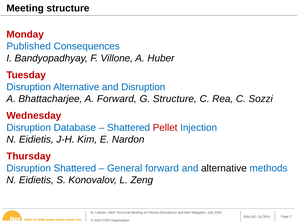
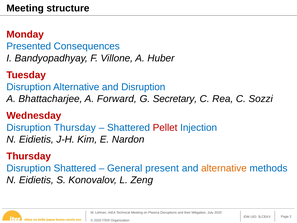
Published: Published -> Presented (29, 46)
G Structure: Structure -> Secretary (175, 99)
Disruption Database: Database -> Thursday (75, 127)
General forward: forward -> present (162, 168)
alternative colour: black -> orange (224, 168)
